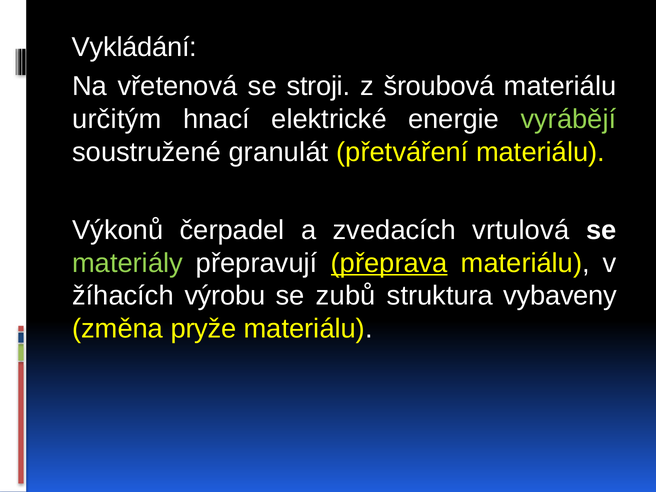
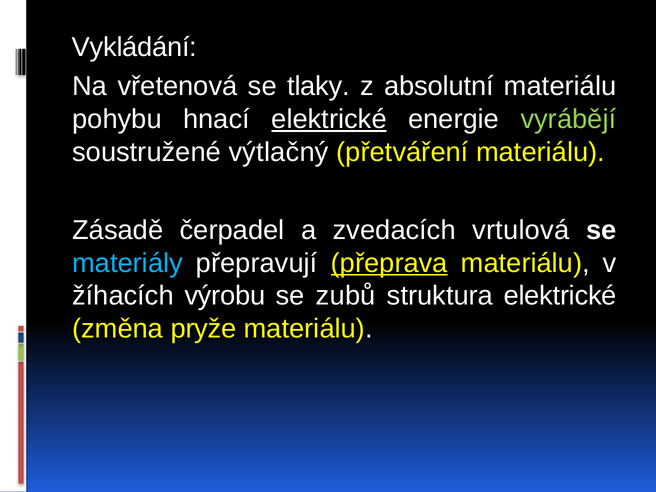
stroji: stroji -> tlaky (319, 86)
šroubová: šroubová -> absolutní (439, 86)
určitým: určitým -> pohybu (117, 119)
elektrické underline: none -> present (329, 119)
granulát: granulát -> výtlačný (279, 152)
Výkonů: Výkonů -> Zásadě (118, 230)
materiály colour: light green -> light blue (128, 263)
struktura vybaveny: vybaveny -> elektrické (560, 296)
